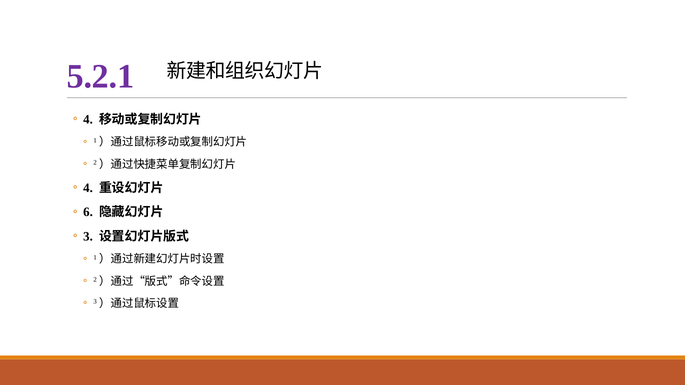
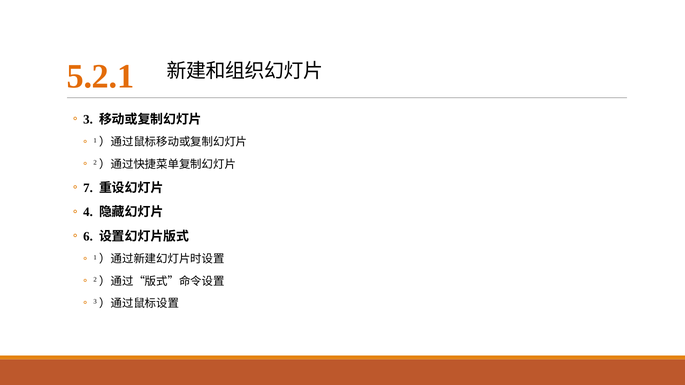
5.2.1 colour: purple -> orange (100, 77)
4: 4 -> 3 (88, 119)
4: 4 -> 7 (88, 188)
6: 6 -> 4 (88, 212)
3: 3 -> 6 (88, 237)
